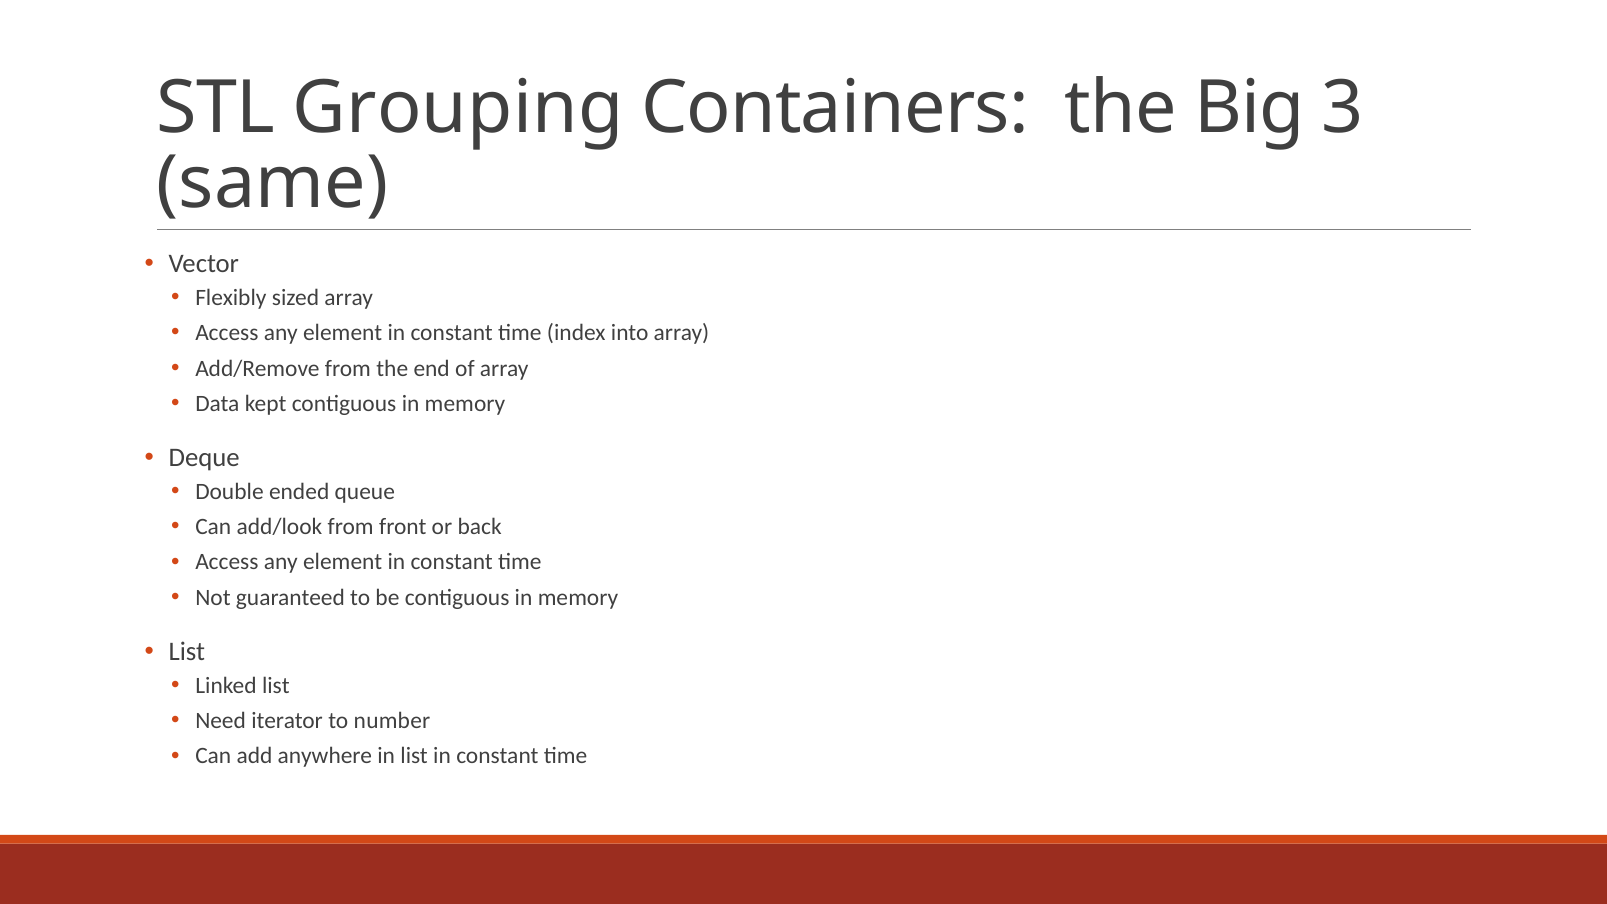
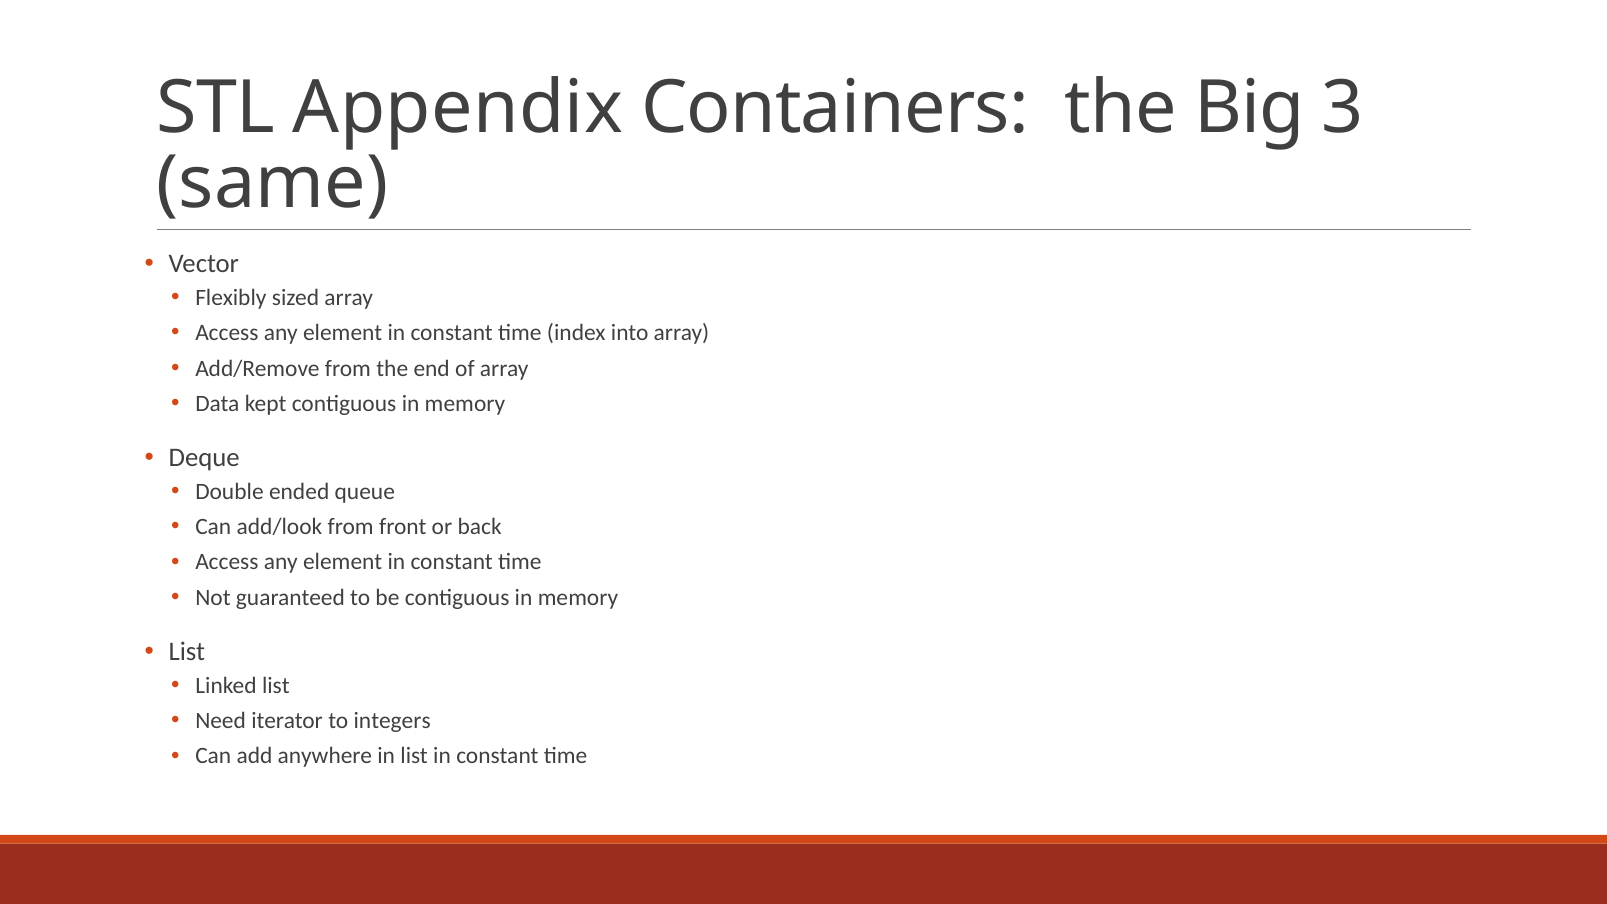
Grouping: Grouping -> Appendix (458, 108)
number: number -> integers (392, 721)
